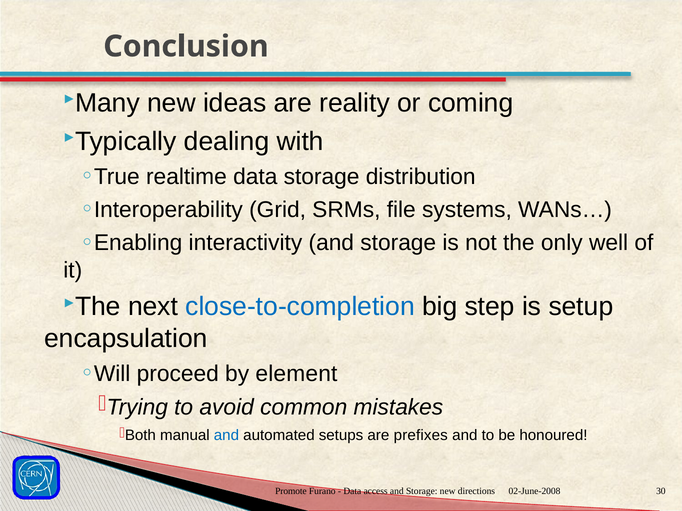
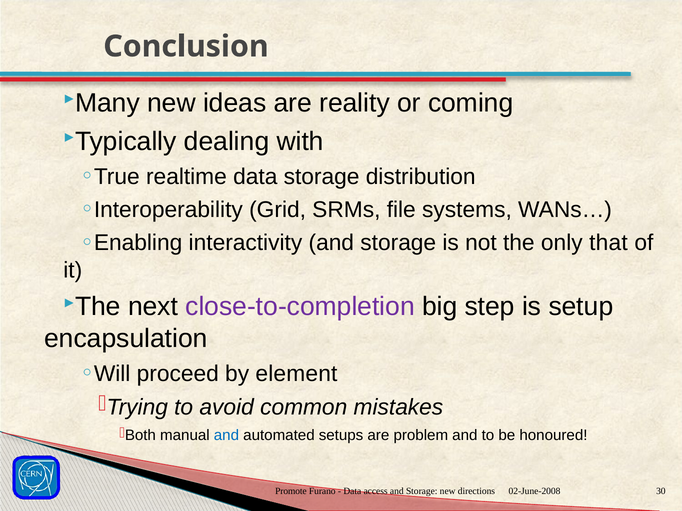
well: well -> that (608, 243)
close-to-completion colour: blue -> purple (300, 307)
prefixes: prefixes -> problem (421, 436)
